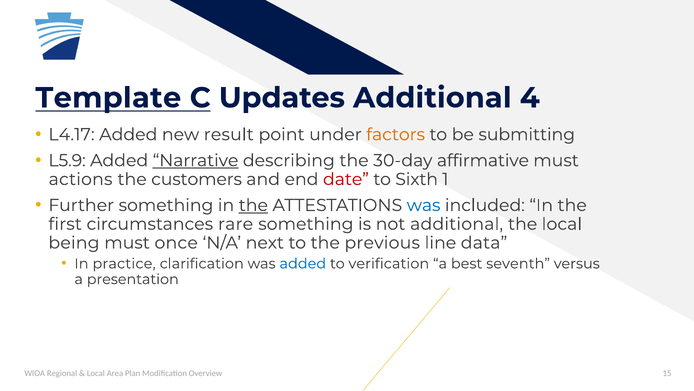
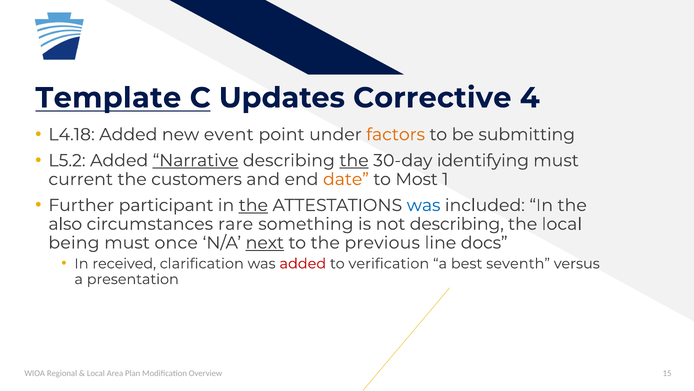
Updates Additional: Additional -> Corrective (432, 98)
L4.17: L4.17 -> L4.18 (72, 134)
result: result -> event (229, 134)
L5.9: L5.9 -> L5.2 (67, 160)
the underline: none -> present (354, 160)
affirmative: affirmative -> identifying (483, 160)
actions: actions -> current (81, 179)
date colour: red -> orange (346, 179)
Sixth: Sixth -> Most (417, 179)
Further something: something -> participant (166, 205)
first: first -> also (65, 224)
not additional: additional -> describing (457, 224)
next underline: none -> present (265, 242)
data: data -> docs (484, 242)
practice: practice -> received (124, 263)
added colour: blue -> red (303, 263)
